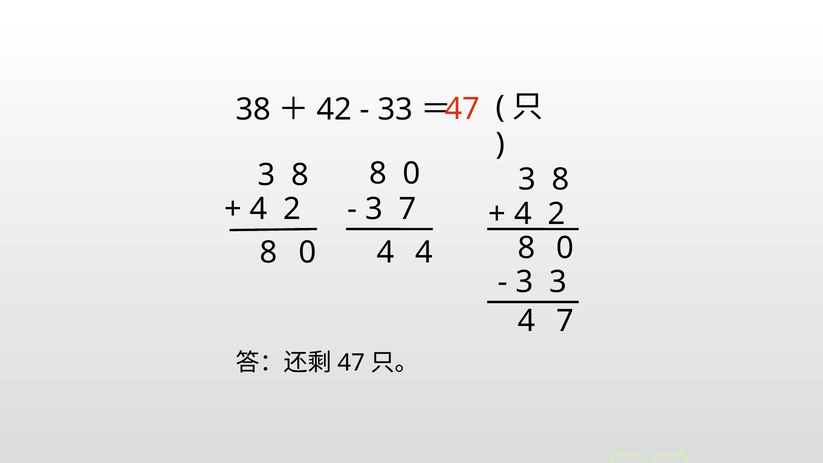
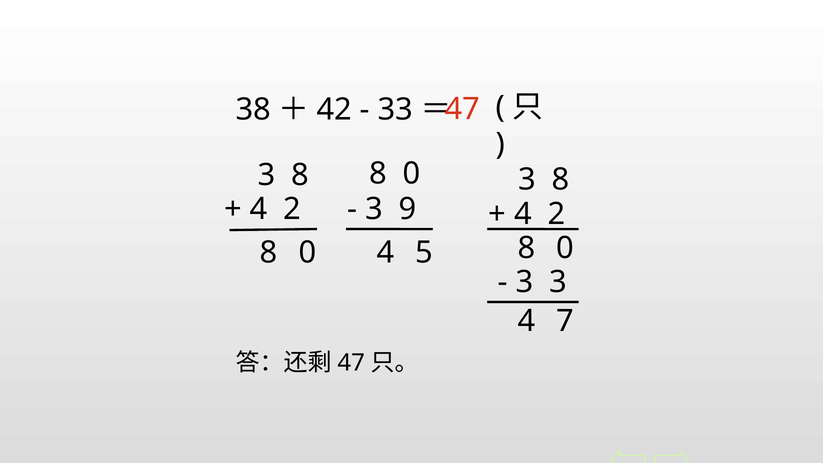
3 7: 7 -> 9 (408, 209)
4 4: 4 -> 5 (424, 253)
